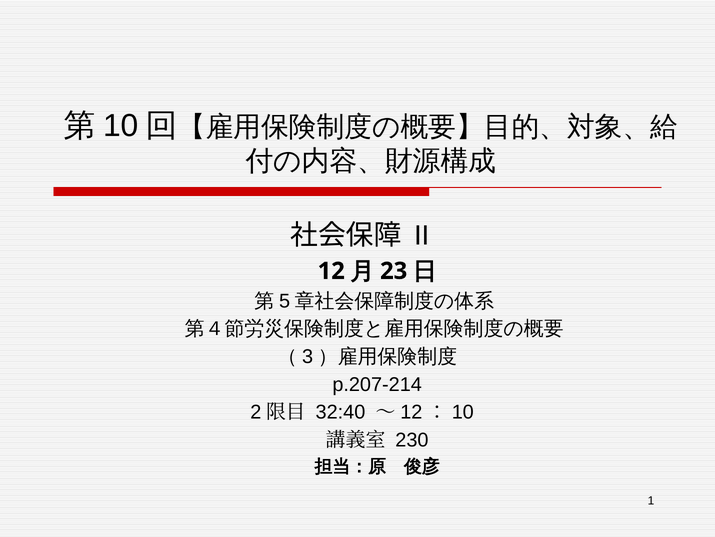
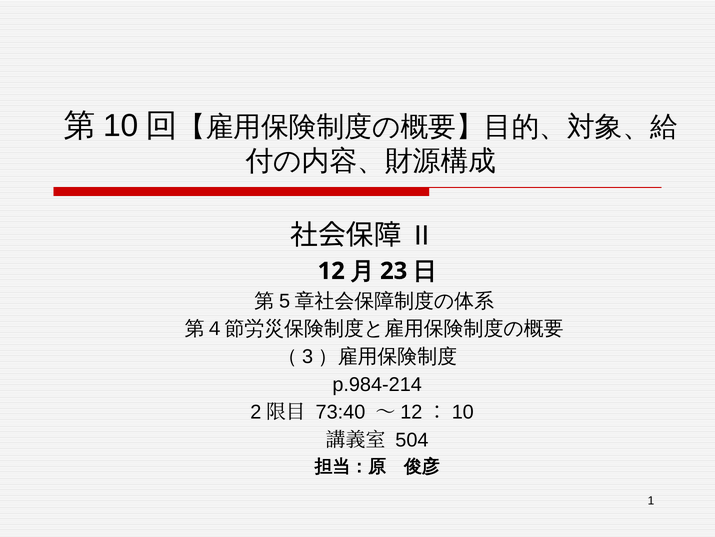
p.207-214: p.207-214 -> p.984-214 (377, 384)
32:40: 32:40 -> 73:40 (340, 412)
230: 230 -> 504 (412, 440)
